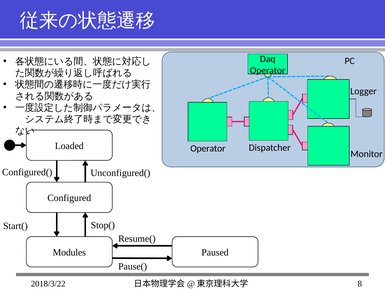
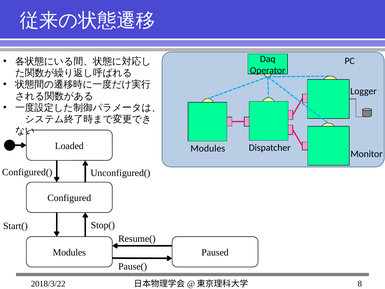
Operator: Operator -> Modules (208, 148)
